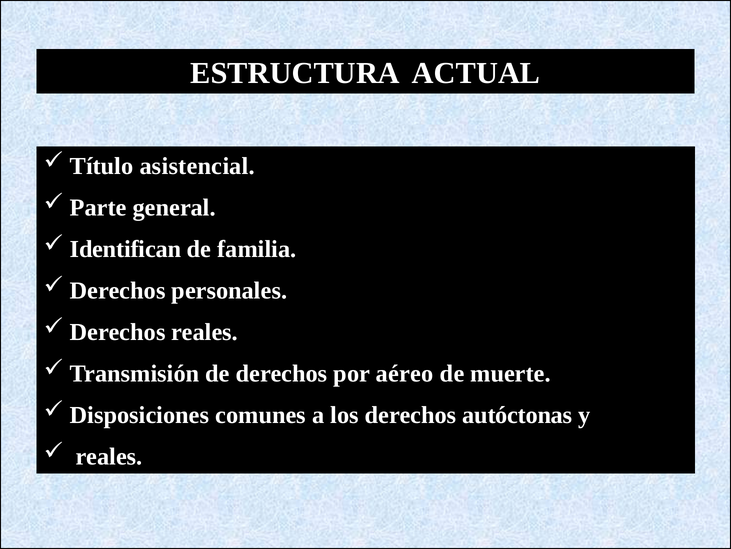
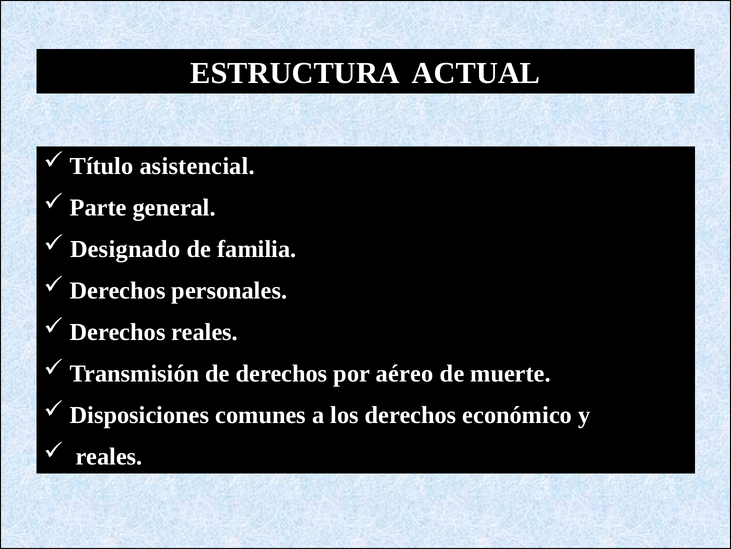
Identifican: Identifican -> Designado (125, 249)
autóctonas: autóctonas -> económico (517, 415)
